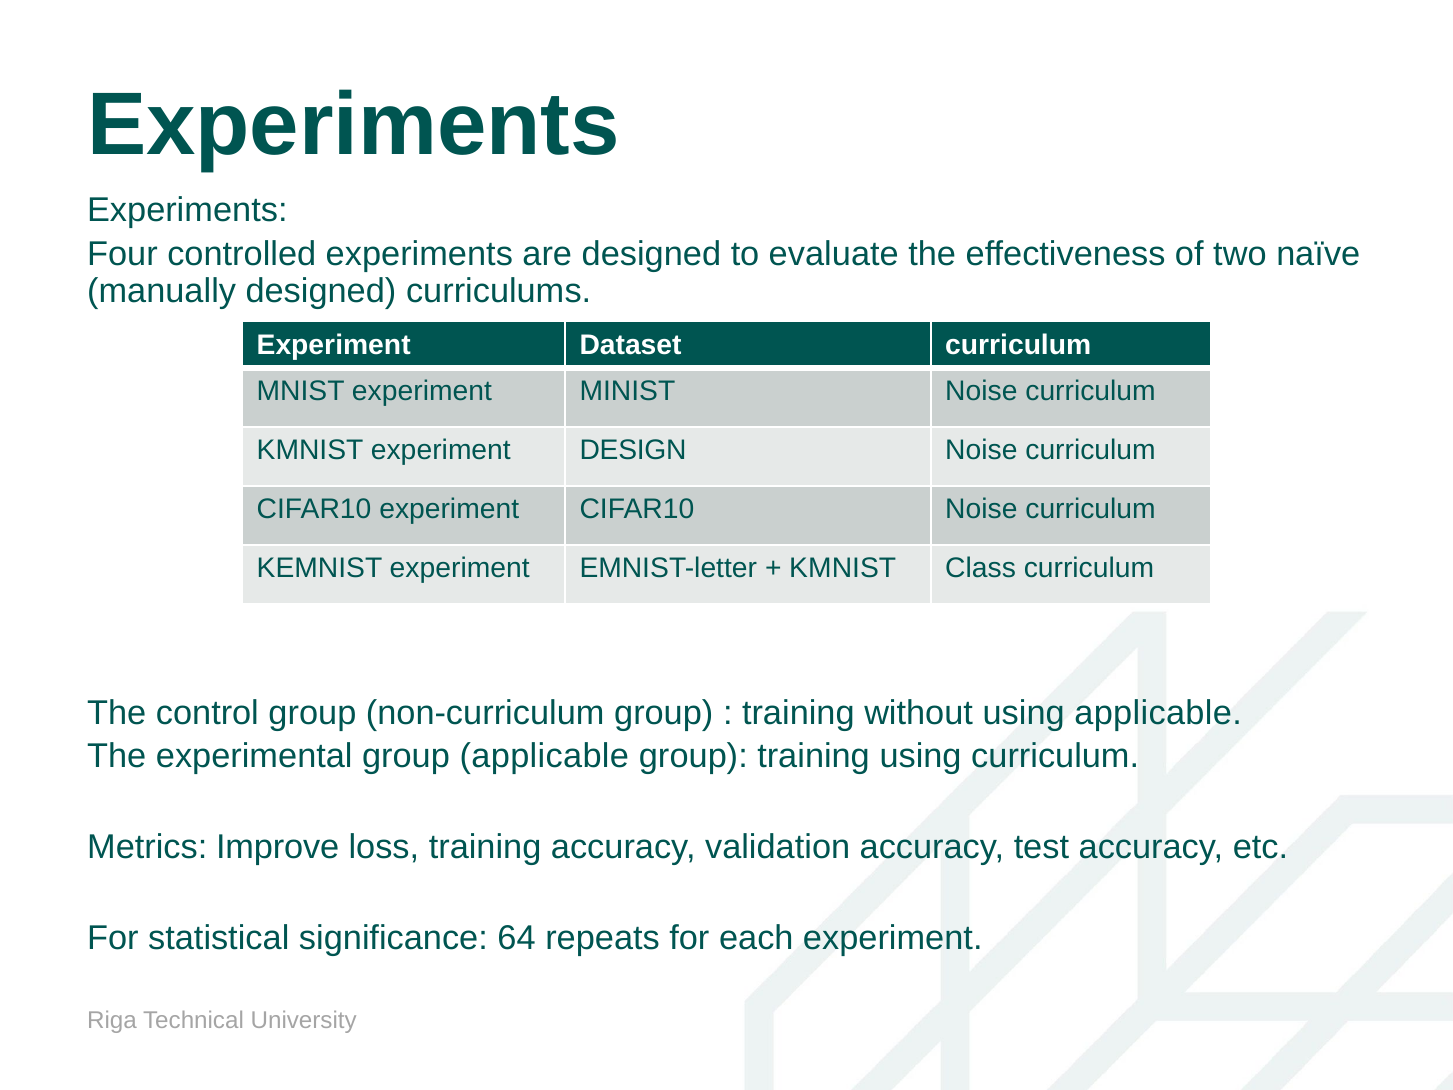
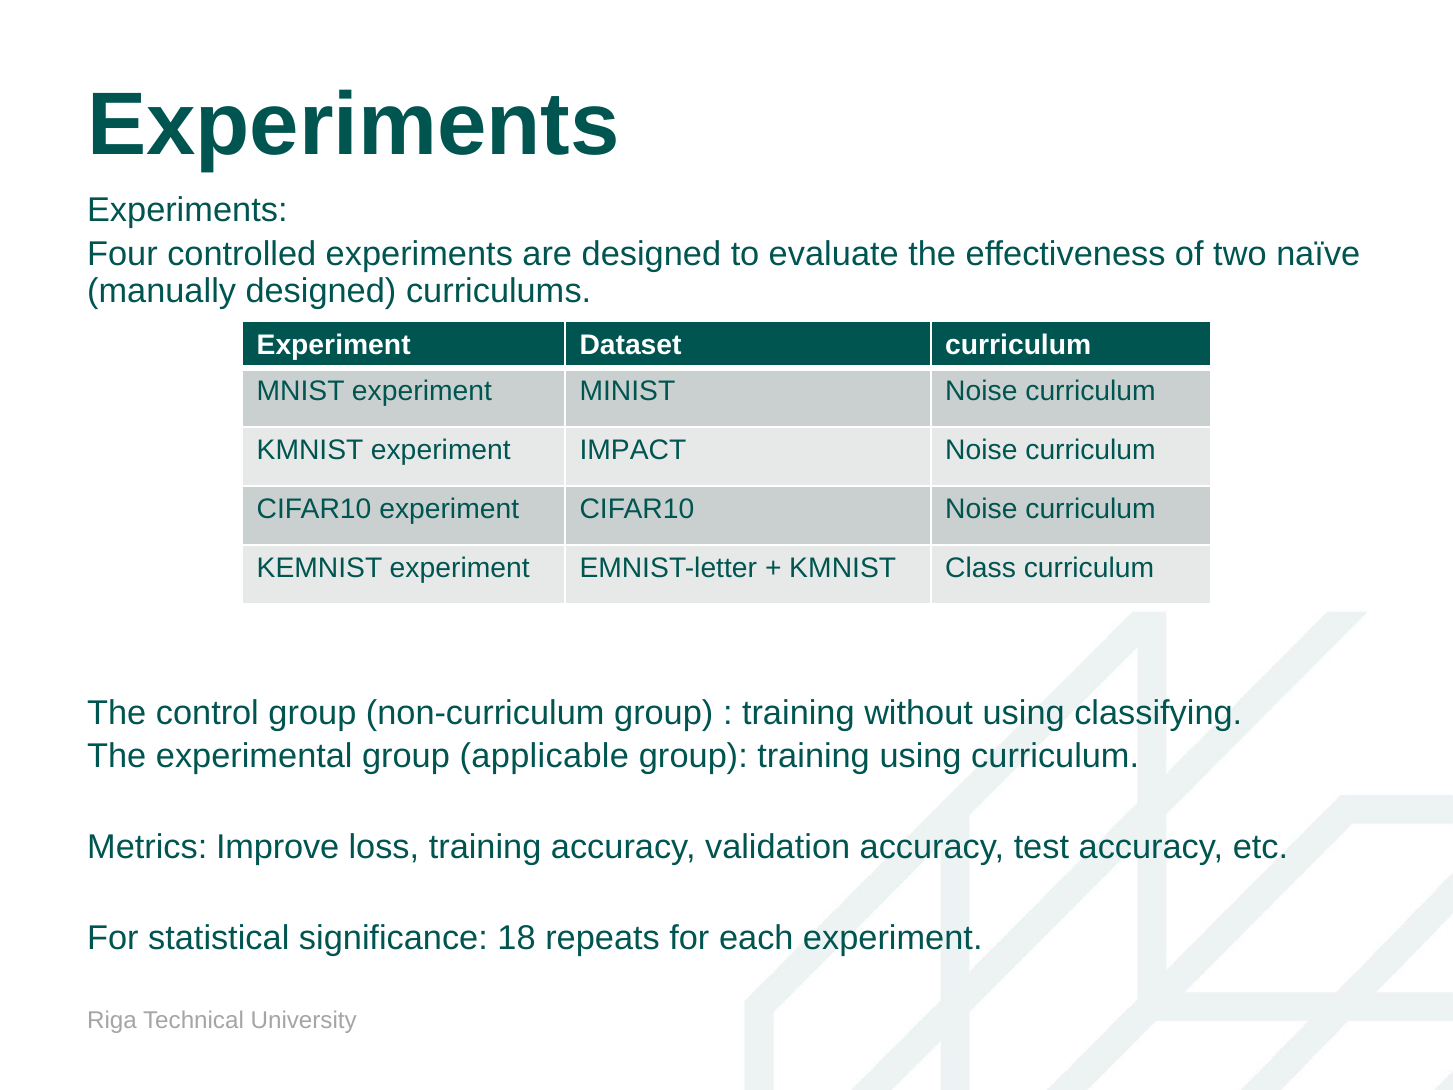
DESIGN: DESIGN -> IMPACT (633, 450)
using applicable: applicable -> classifying (1158, 713)
64: 64 -> 18 (517, 937)
